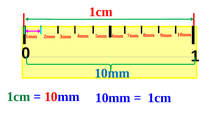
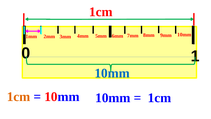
1cm colour: green -> orange (19, 97)
